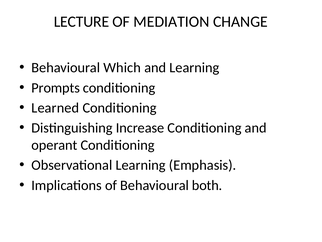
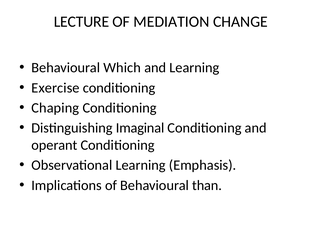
Prompts: Prompts -> Exercise (55, 88)
Learned: Learned -> Chaping (55, 108)
Increase: Increase -> Imaginal (140, 128)
both: both -> than (207, 185)
